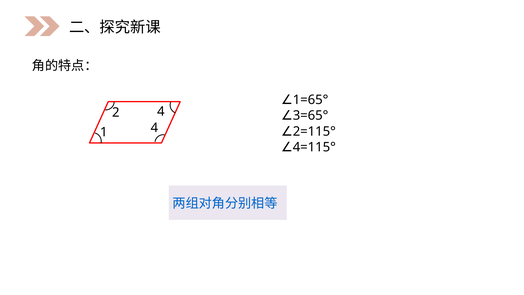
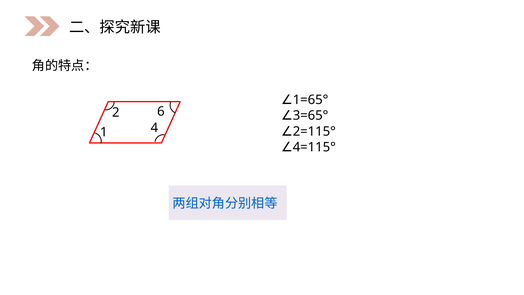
2 4: 4 -> 6 (161, 111)
